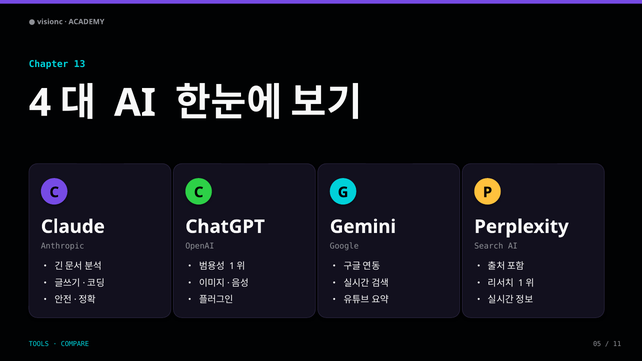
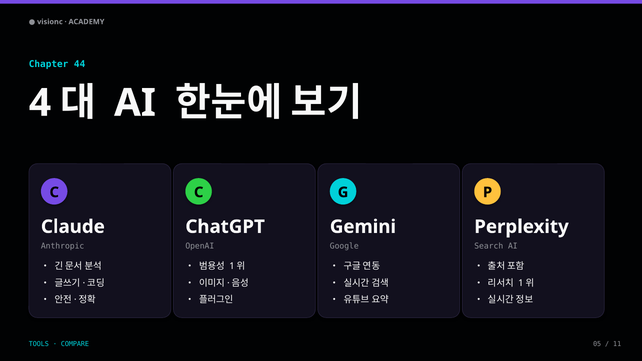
13: 13 -> 44 (80, 64)
